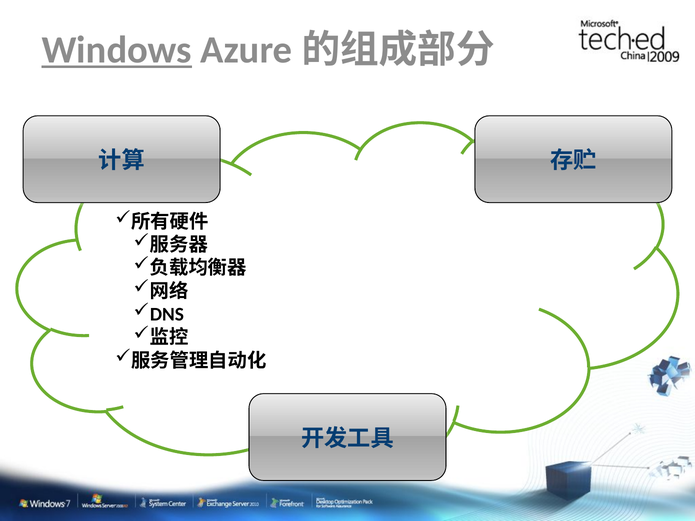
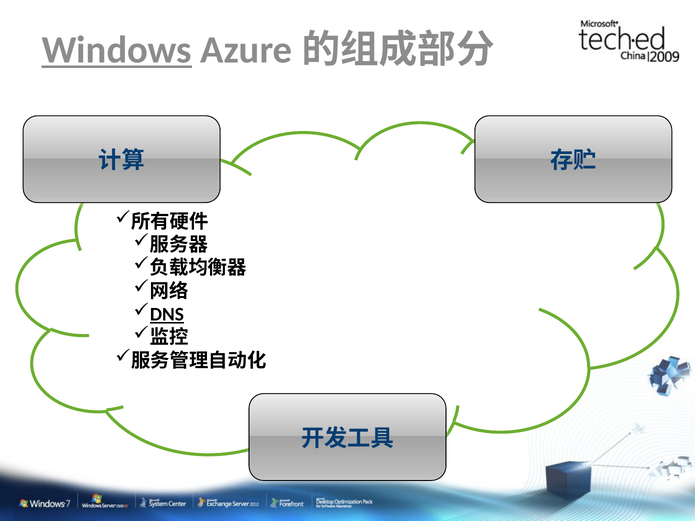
DNS underline: none -> present (167, 315)
